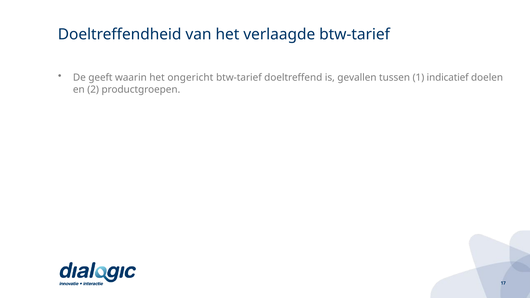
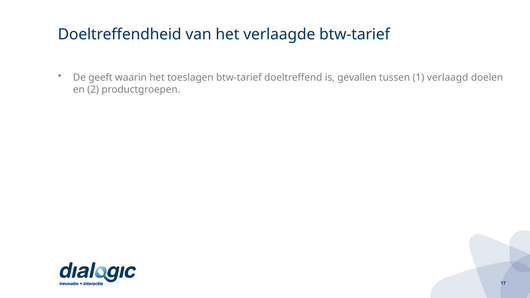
ongericht: ongericht -> toeslagen (190, 78)
indicatief: indicatief -> verlaagd (448, 78)
